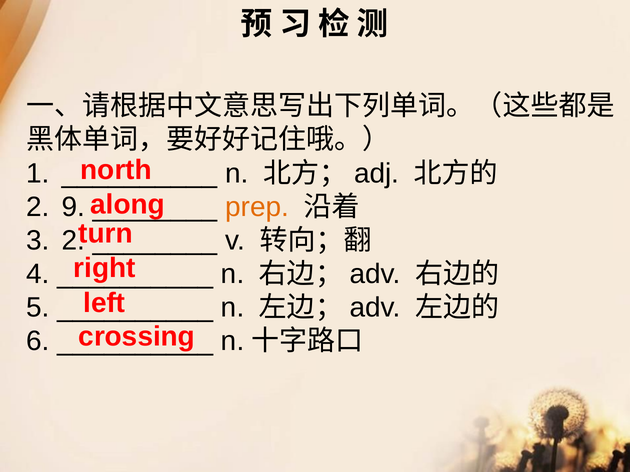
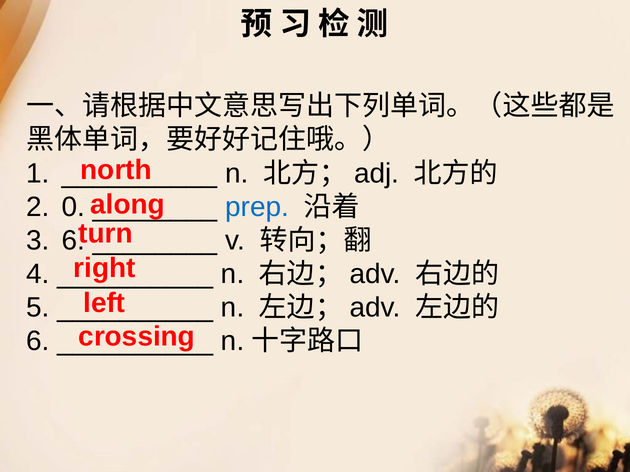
9: 9 -> 0 (73, 207)
prep colour: orange -> blue (257, 207)
3 2: 2 -> 6 (73, 241)
